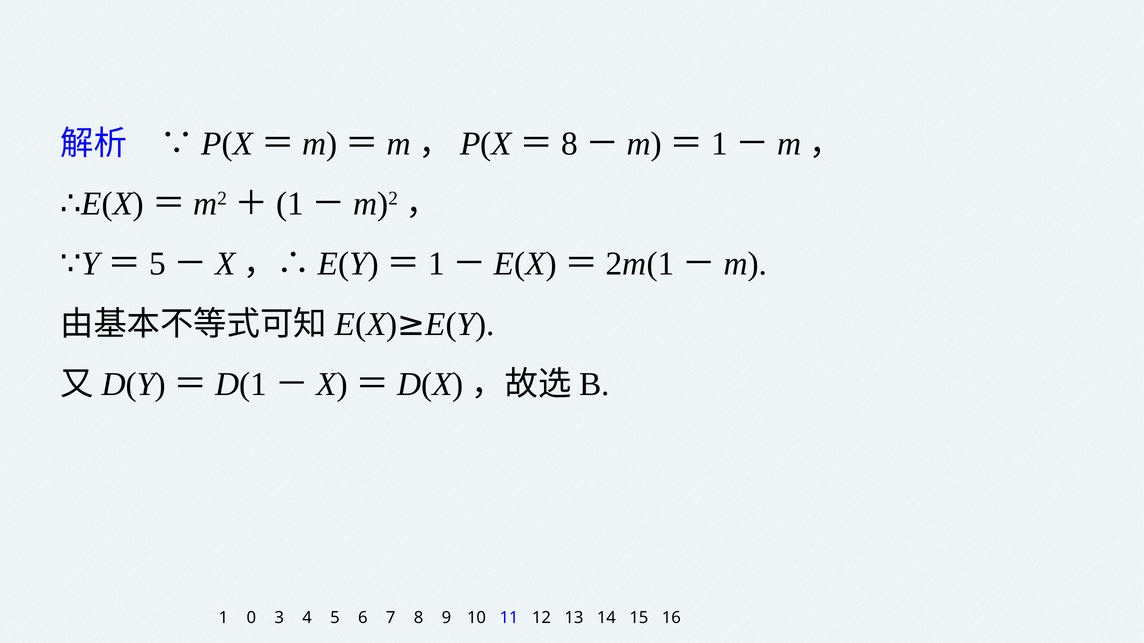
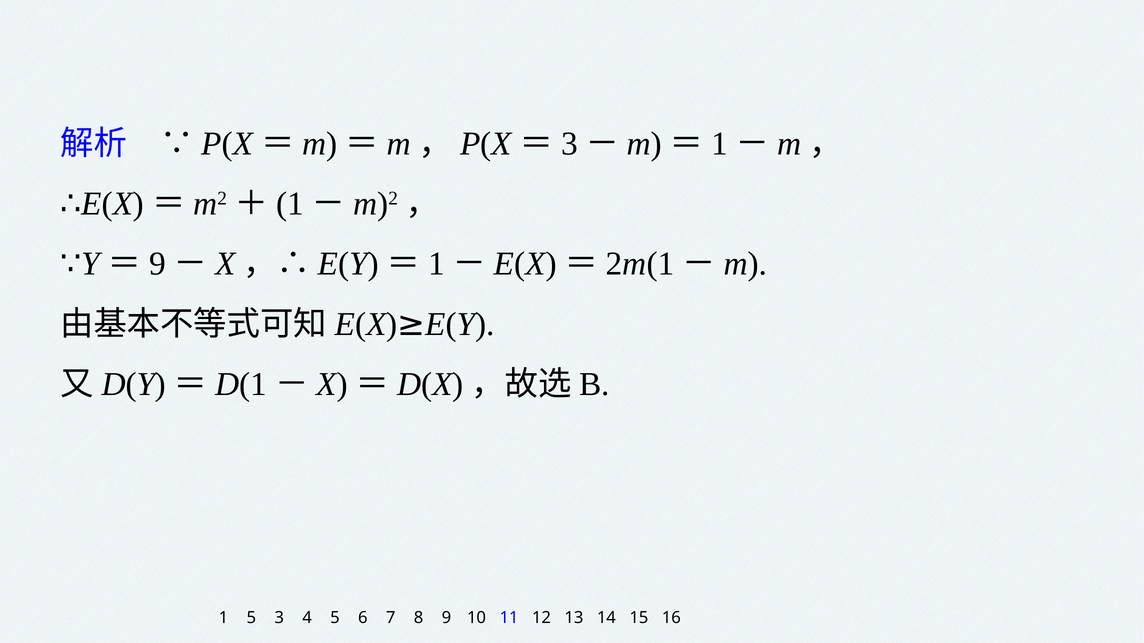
8: 8 -> 3 (569, 144)
5: 5 -> 9 (157, 264)
1 0: 0 -> 5 (251, 618)
